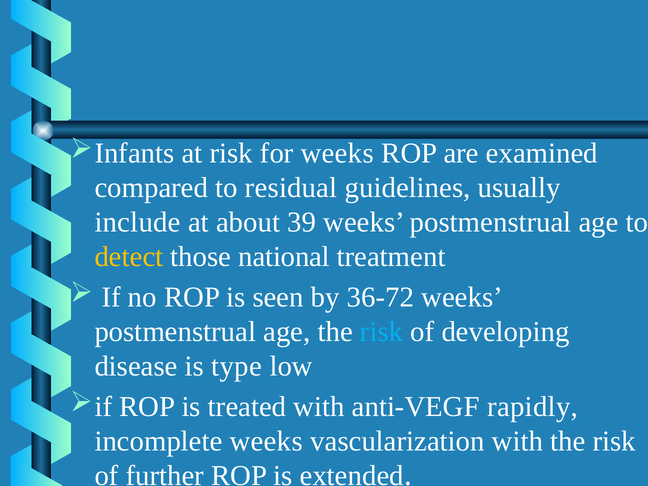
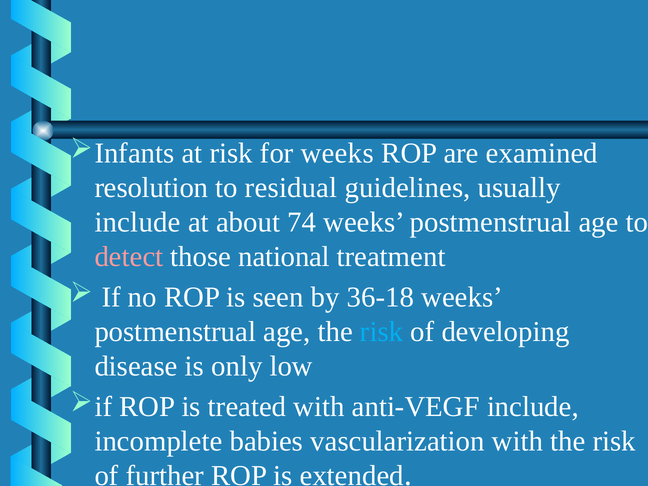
compared: compared -> resolution (151, 188)
39: 39 -> 74 (302, 222)
detect colour: yellow -> pink (129, 257)
36-72: 36-72 -> 36-18 (381, 297)
type: type -> only (237, 366)
anti-VEGF rapidly: rapidly -> include (533, 407)
incomplete weeks: weeks -> babies (266, 441)
